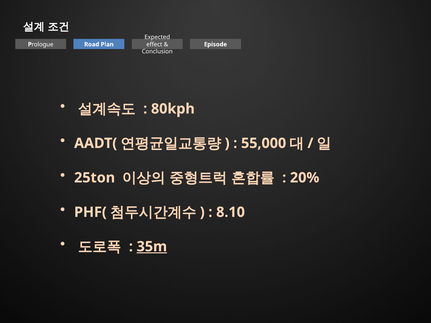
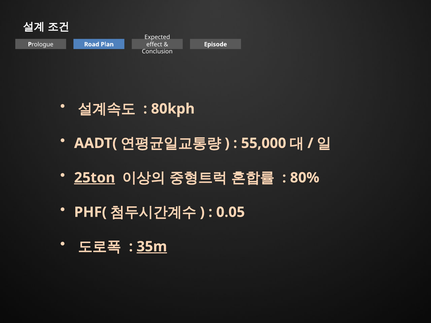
25ton underline: none -> present (95, 178)
20%: 20% -> 80% (305, 178)
8.10: 8.10 -> 0.05 (231, 212)
